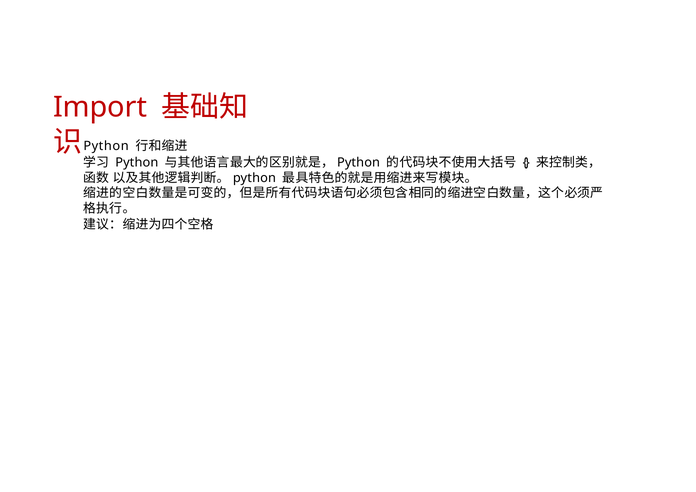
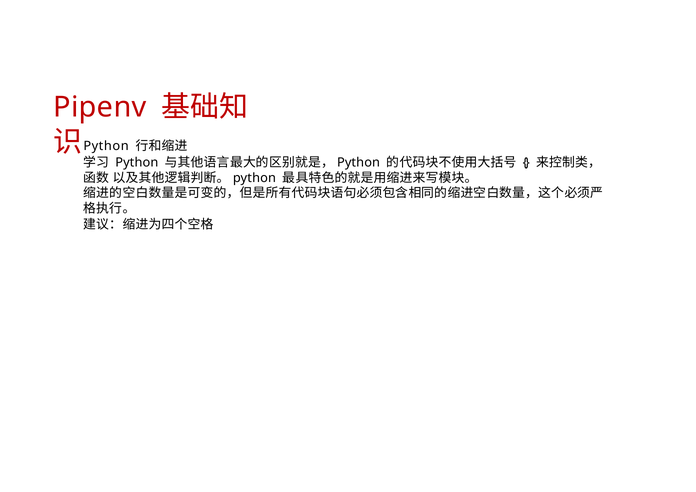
Import: Import -> Pipenv (100, 107)
